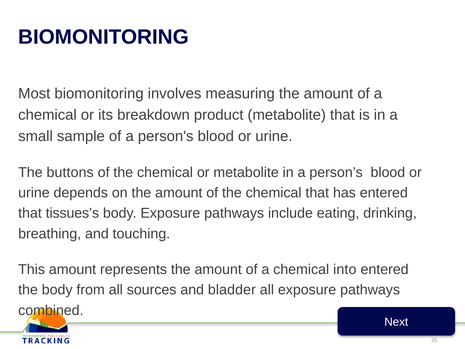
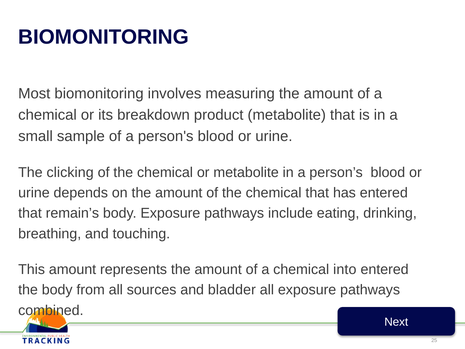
buttons: buttons -> clicking (70, 172)
tissues’s: tissues’s -> remain’s (72, 213)
